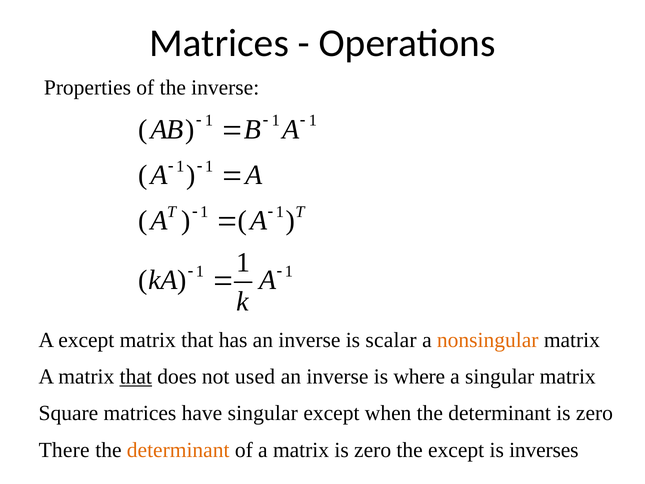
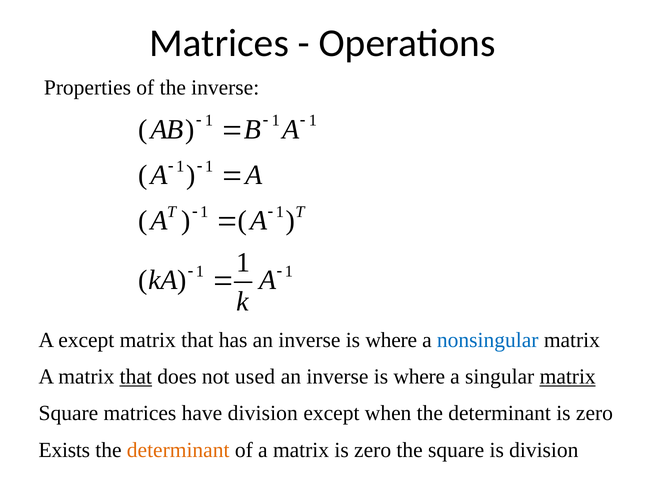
scalar: scalar -> where (391, 340)
nonsingular colour: orange -> blue (488, 340)
matrix underline: none -> present (568, 377)
have singular: singular -> division (263, 413)
There: There -> Exists (64, 450)
the except: except -> square (456, 450)
is inverses: inverses -> division (544, 450)
